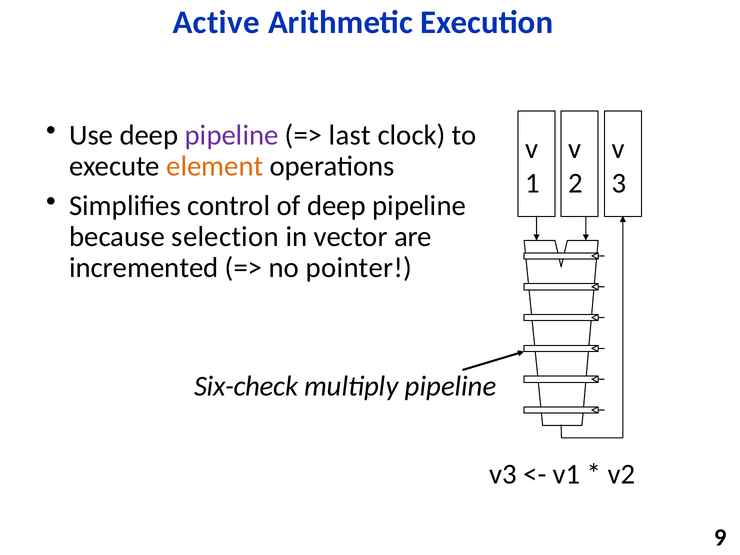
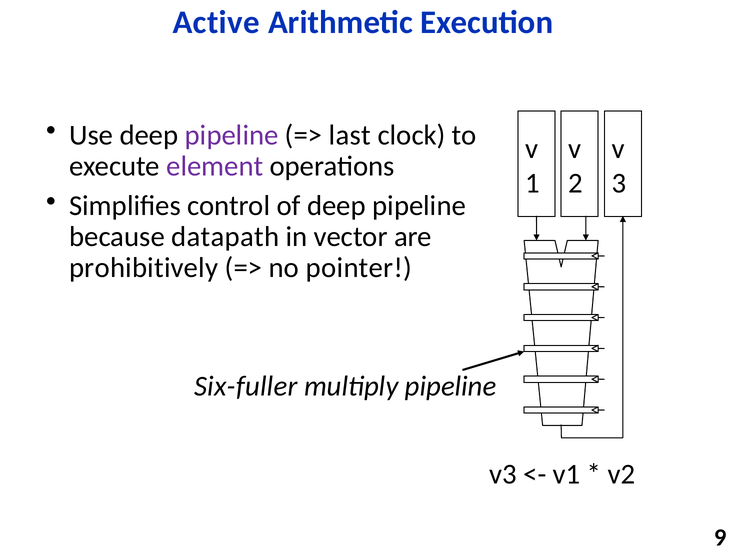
element colour: orange -> purple (215, 166)
selection: selection -> datapath (225, 237)
incremented: incremented -> prohibitively (144, 268)
Six-check: Six-check -> Six-fuller (246, 386)
